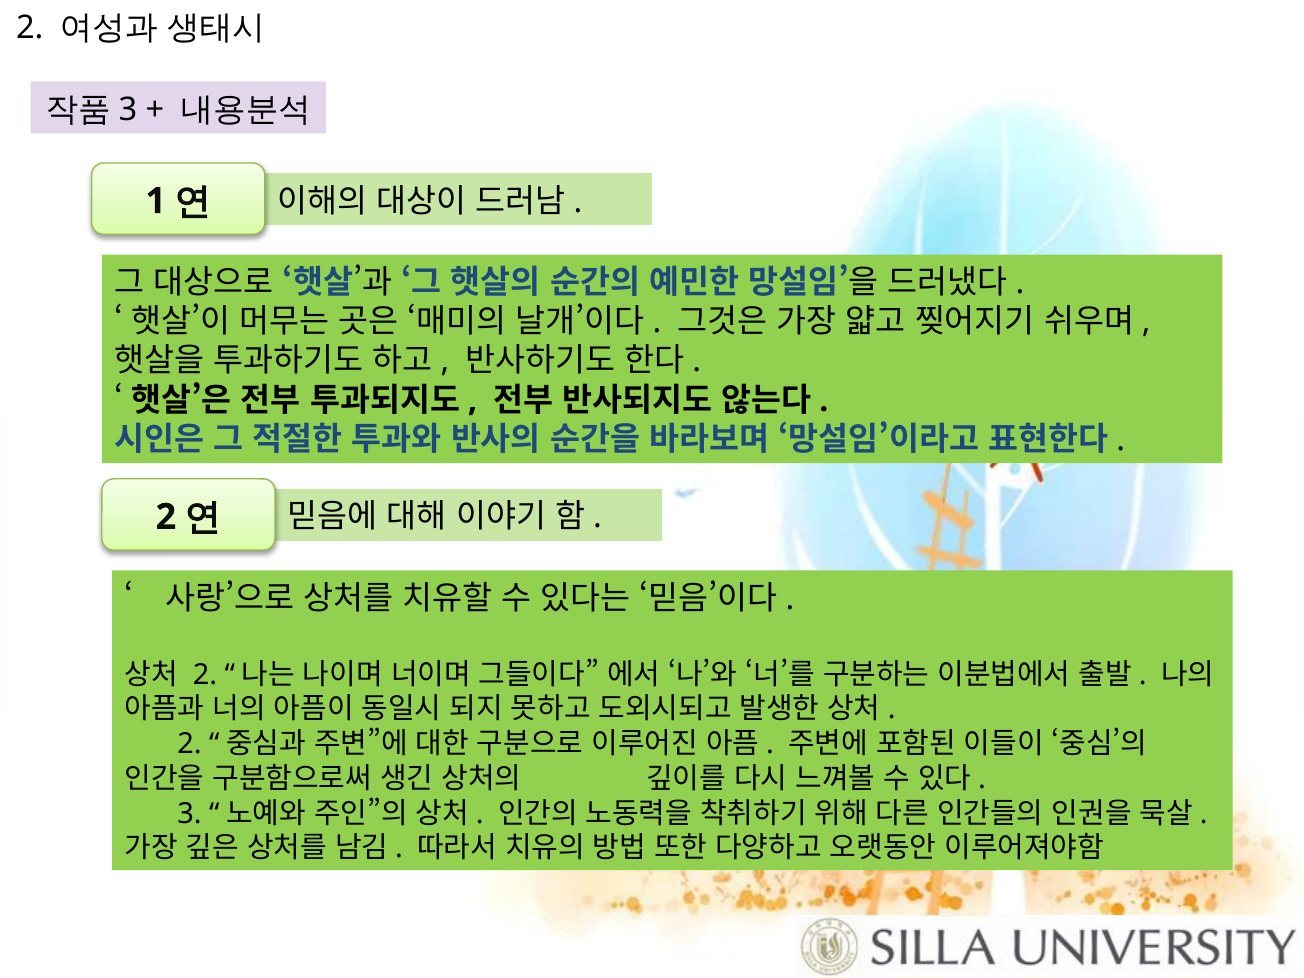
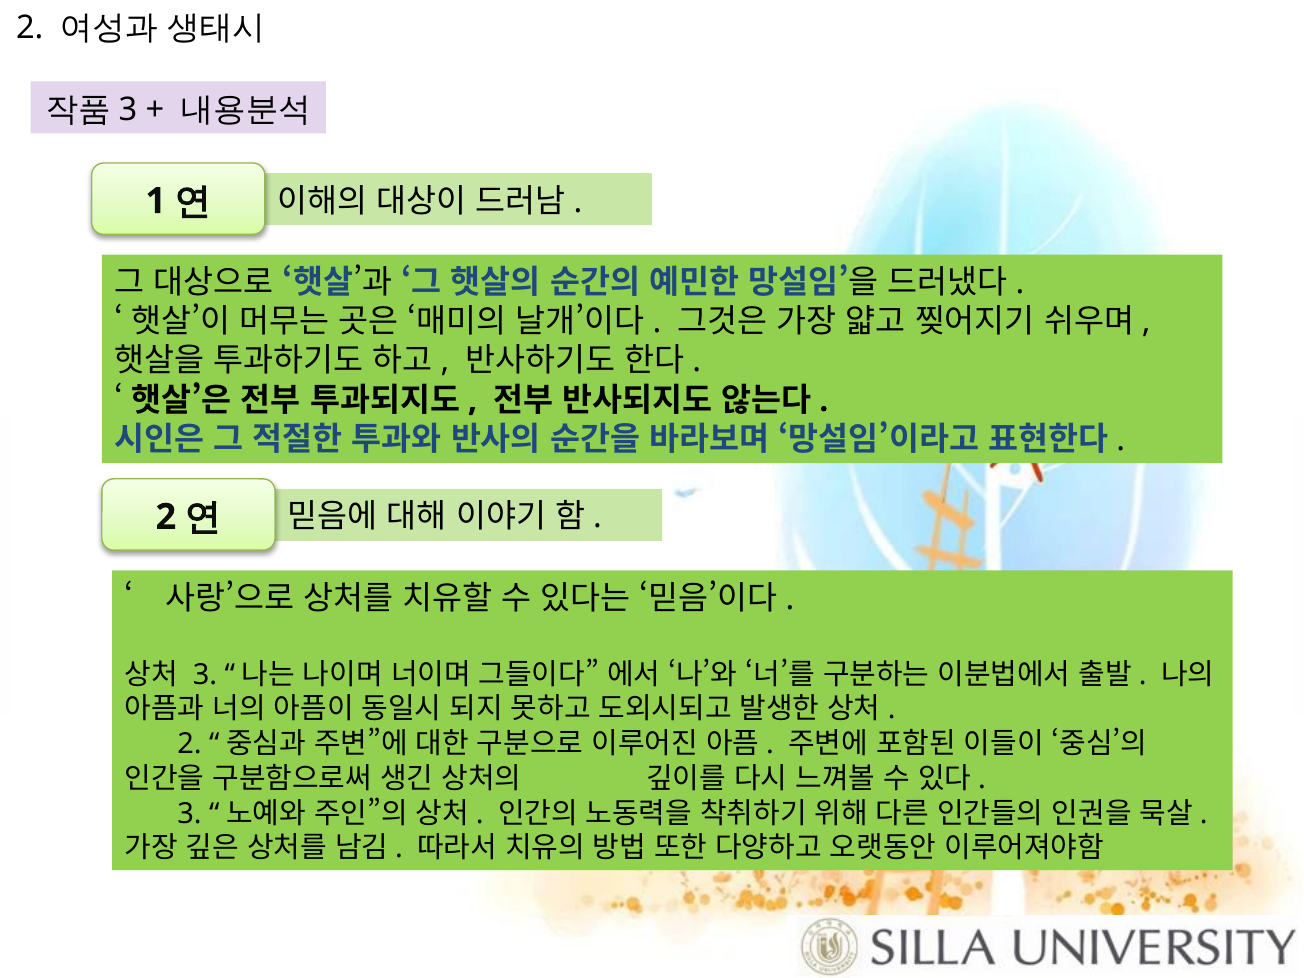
2: 2 -> 3 (205, 675)
